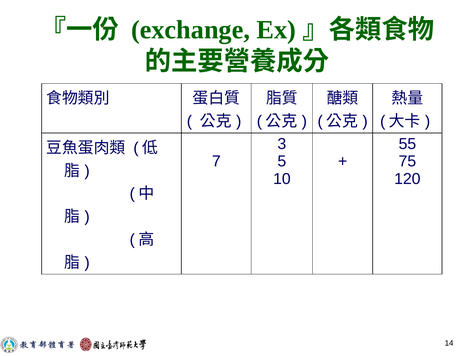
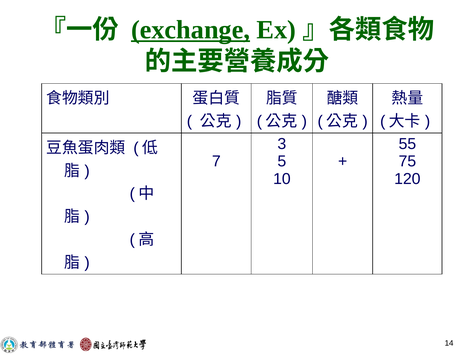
exchange underline: none -> present (191, 30)
